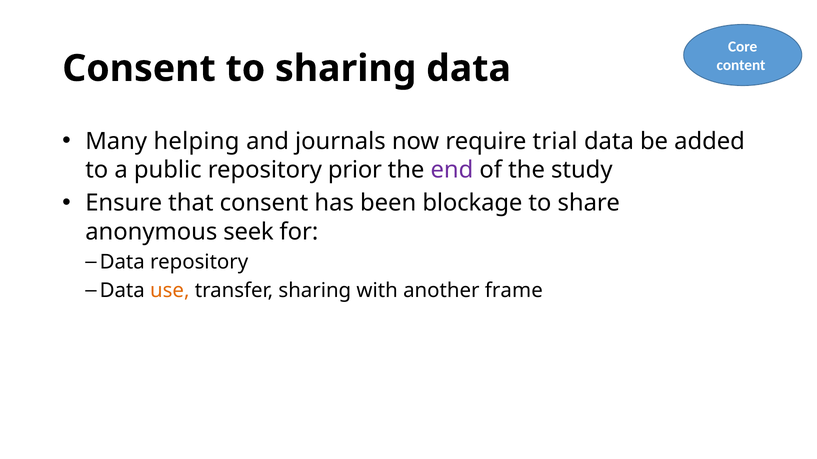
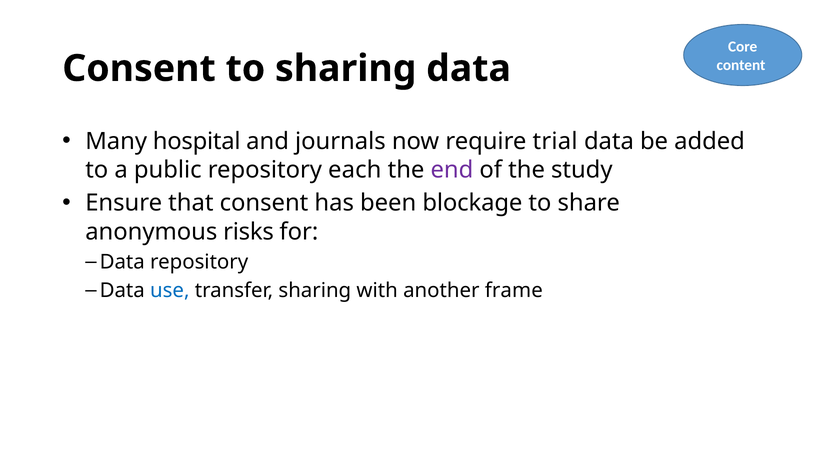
helping: helping -> hospital (197, 141)
prior: prior -> each (355, 170)
seek: seek -> risks (249, 232)
use colour: orange -> blue (170, 291)
